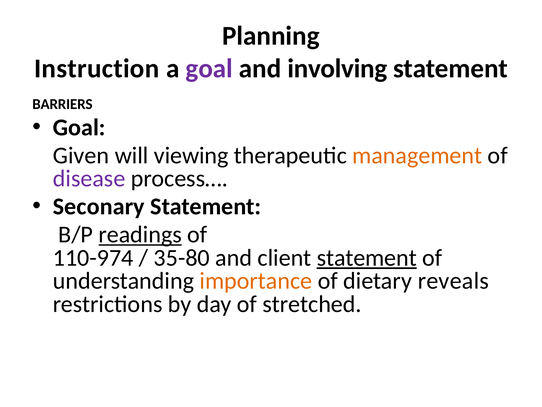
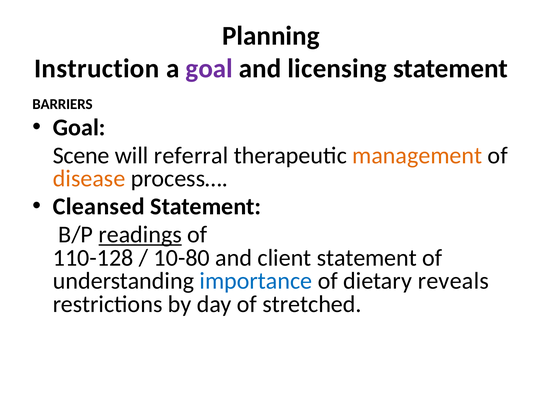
involving: involving -> licensing (337, 68)
Given: Given -> Scene (81, 155)
viewing: viewing -> referral (191, 155)
disease colour: purple -> orange (89, 178)
Seconary: Seconary -> Cleansed (99, 206)
110-974: 110-974 -> 110-128 (93, 258)
35-80: 35-80 -> 10-80 (182, 258)
statement underline: present -> none (367, 258)
importance colour: orange -> blue (256, 281)
